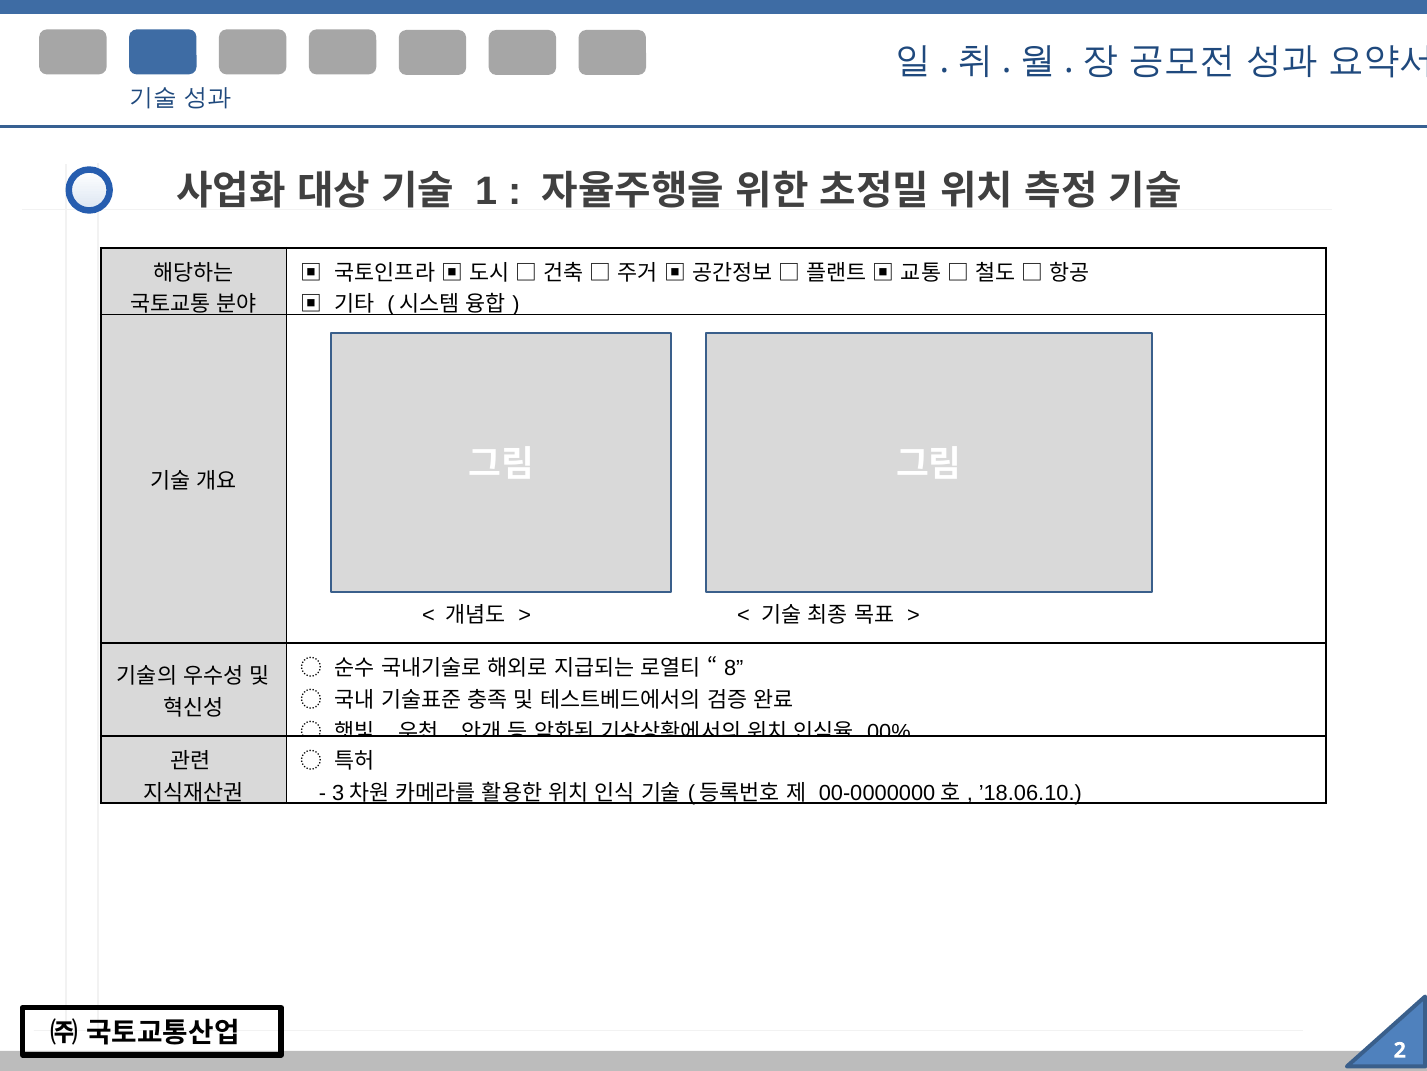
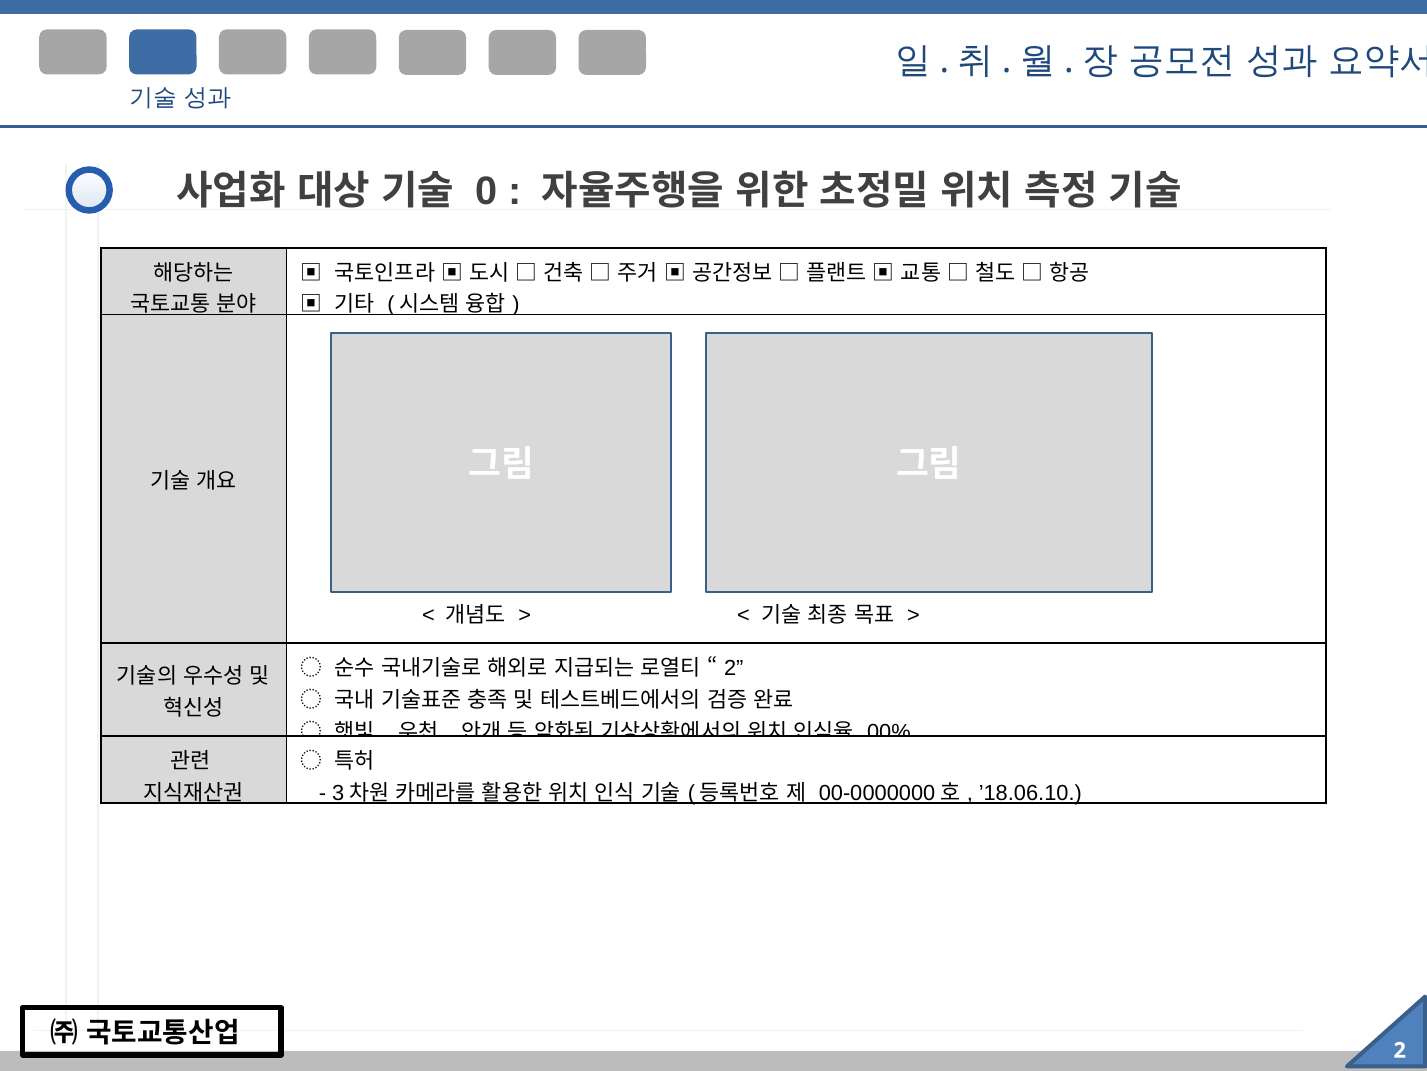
1: 1 -> 0 (486, 191)
8: 8 -> 2 (734, 668)
